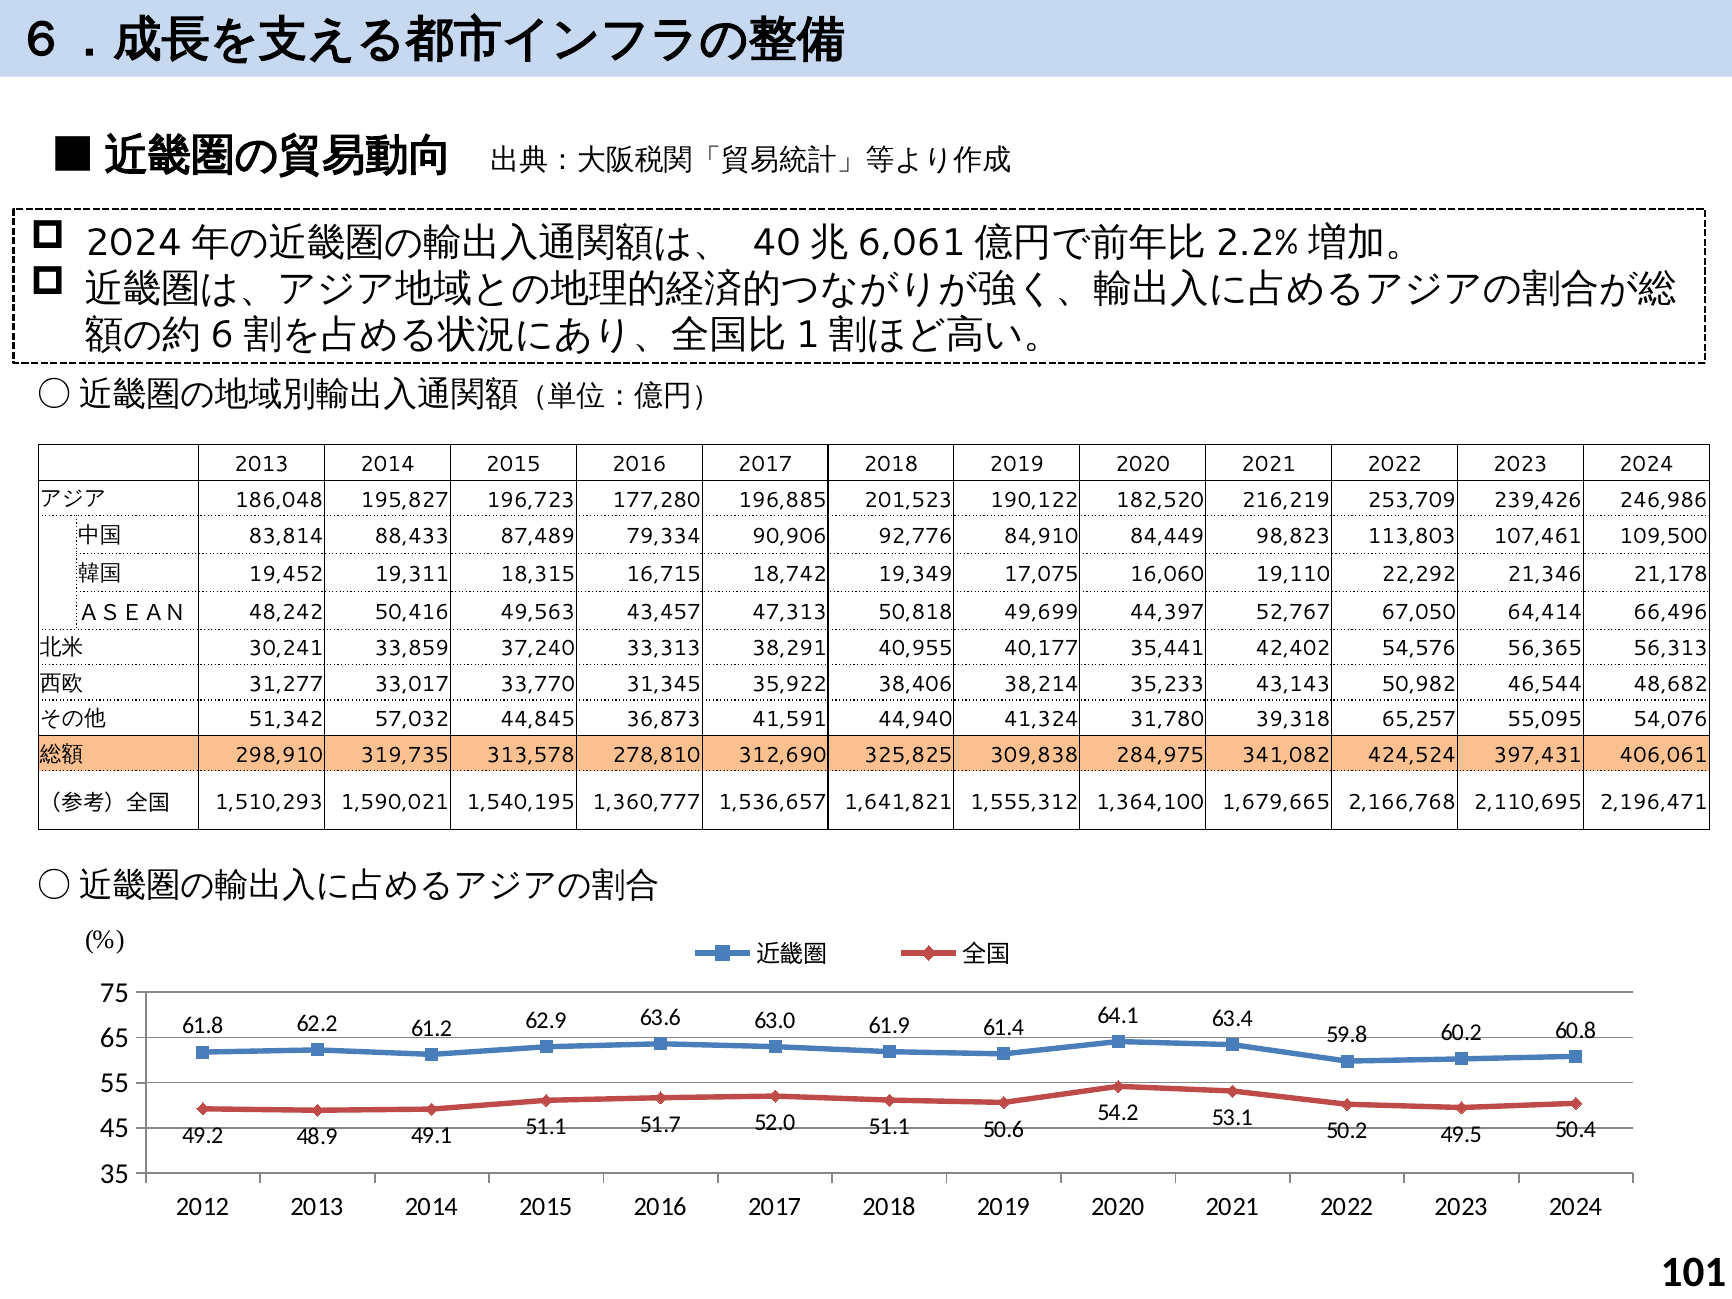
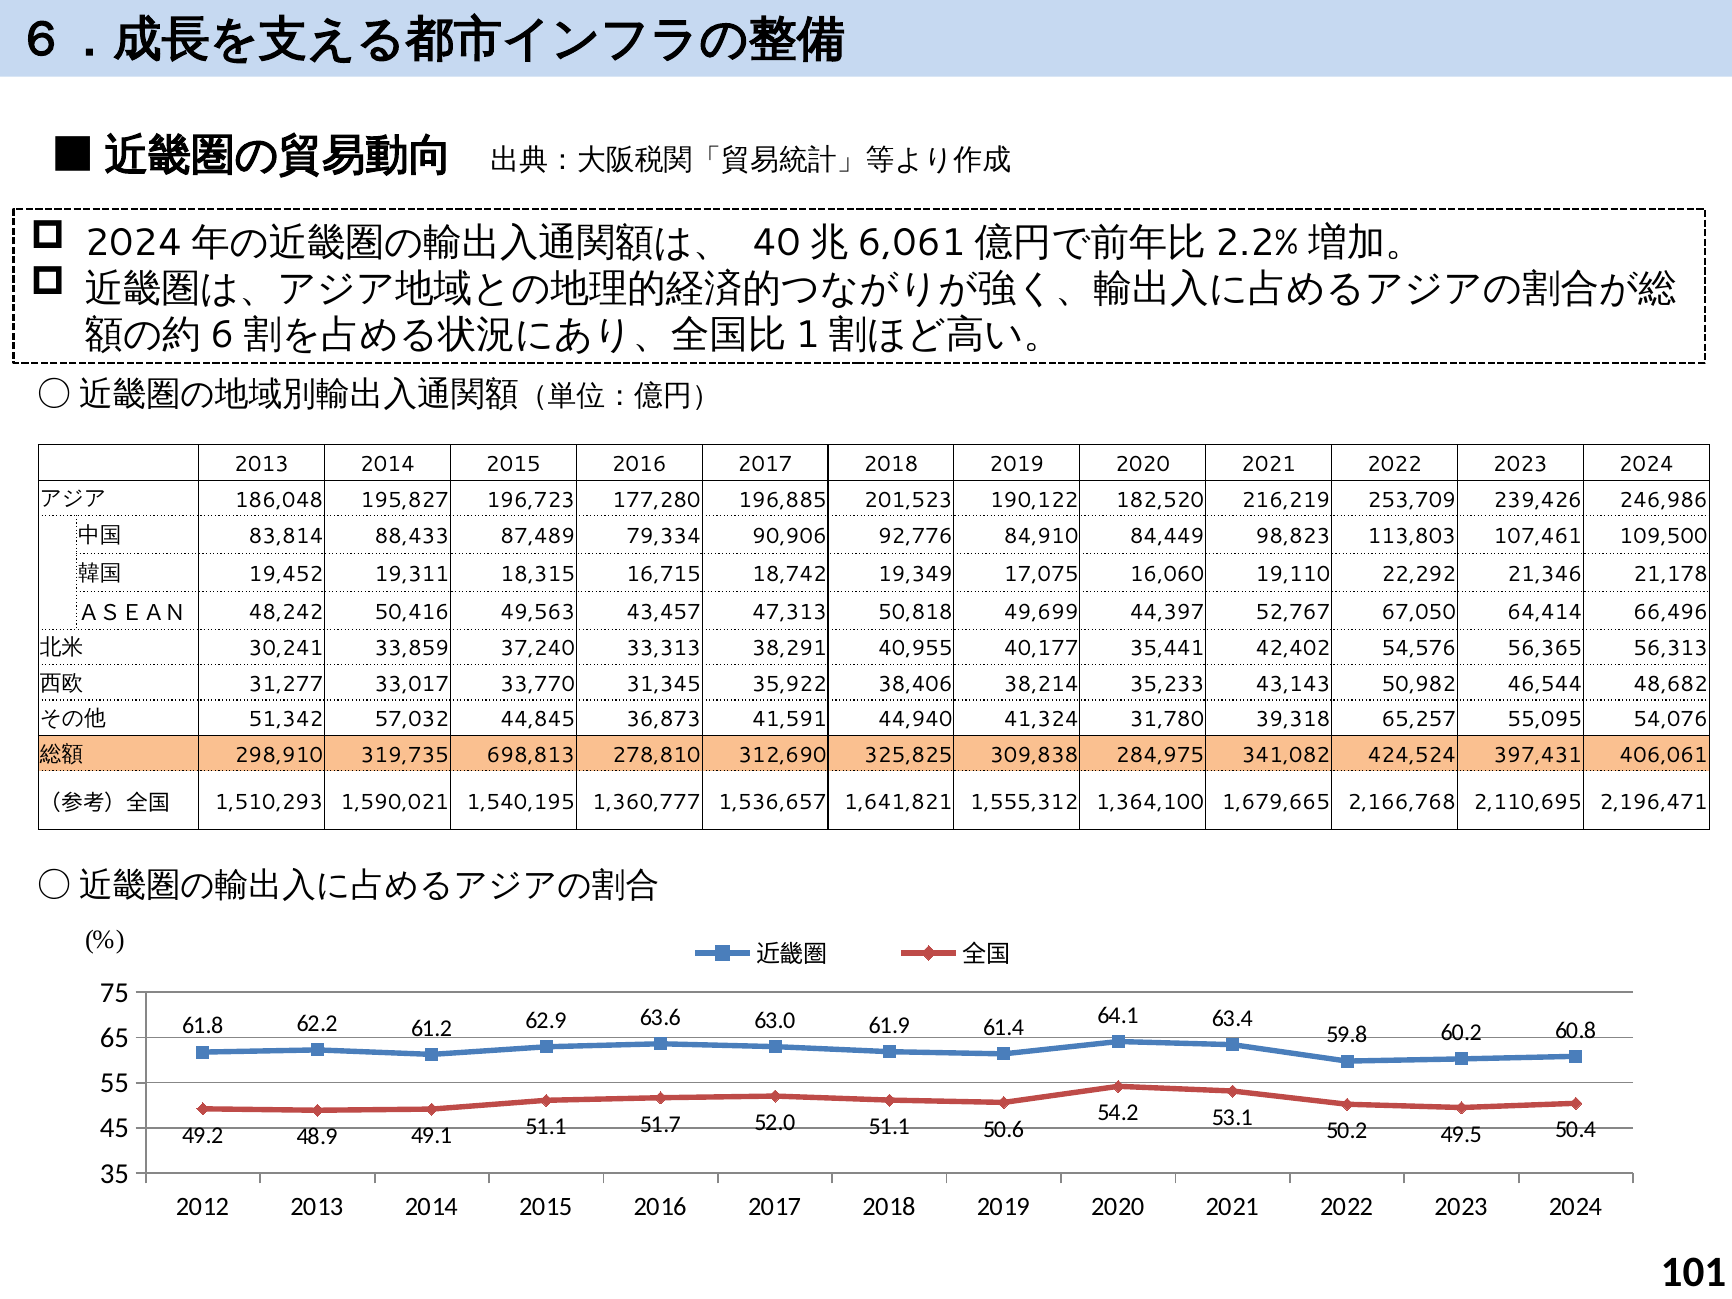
313,578: 313,578 -> 698,813 (531, 755)
